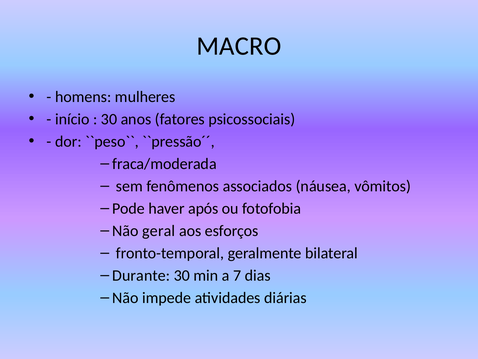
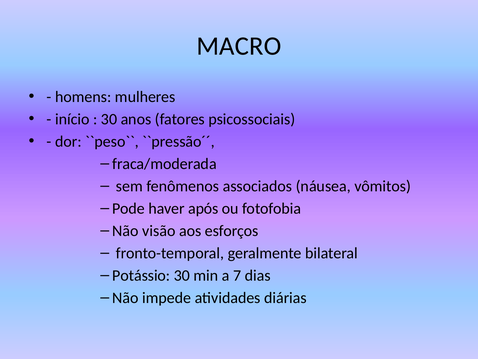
geral: geral -> visão (159, 231)
Durante: Durante -> Potássio (141, 275)
